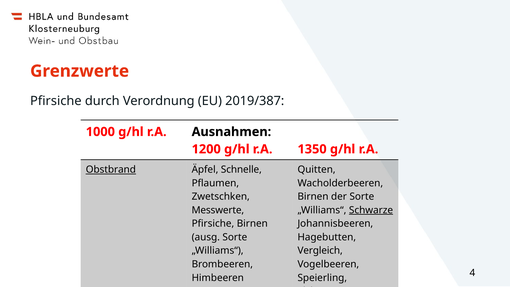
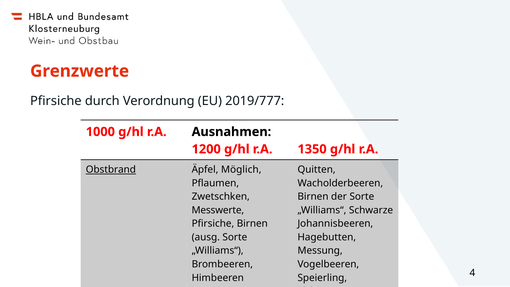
2019/387: 2019/387 -> 2019/777 (255, 101)
Schnelle: Schnelle -> Möglich (241, 170)
Schwarze underline: present -> none (371, 210)
Vergleich: Vergleich -> Messung (320, 251)
